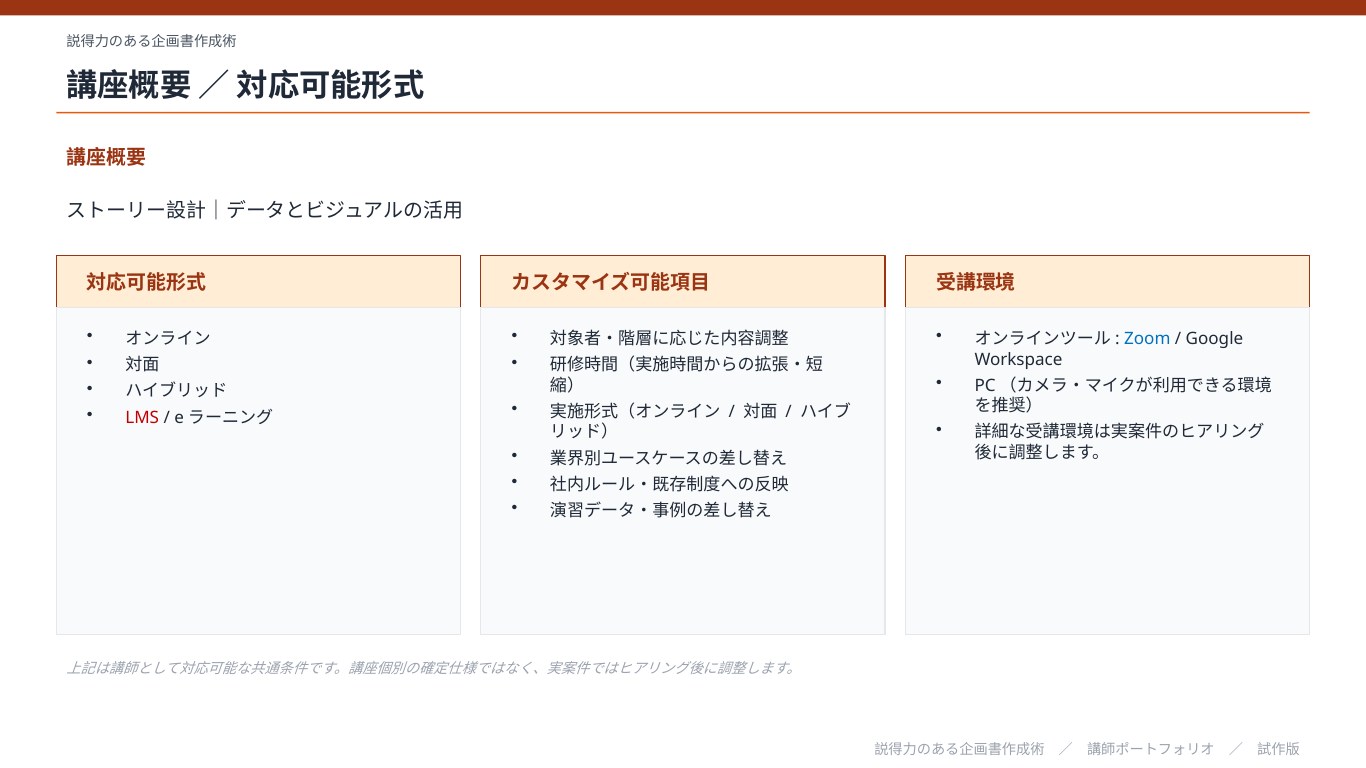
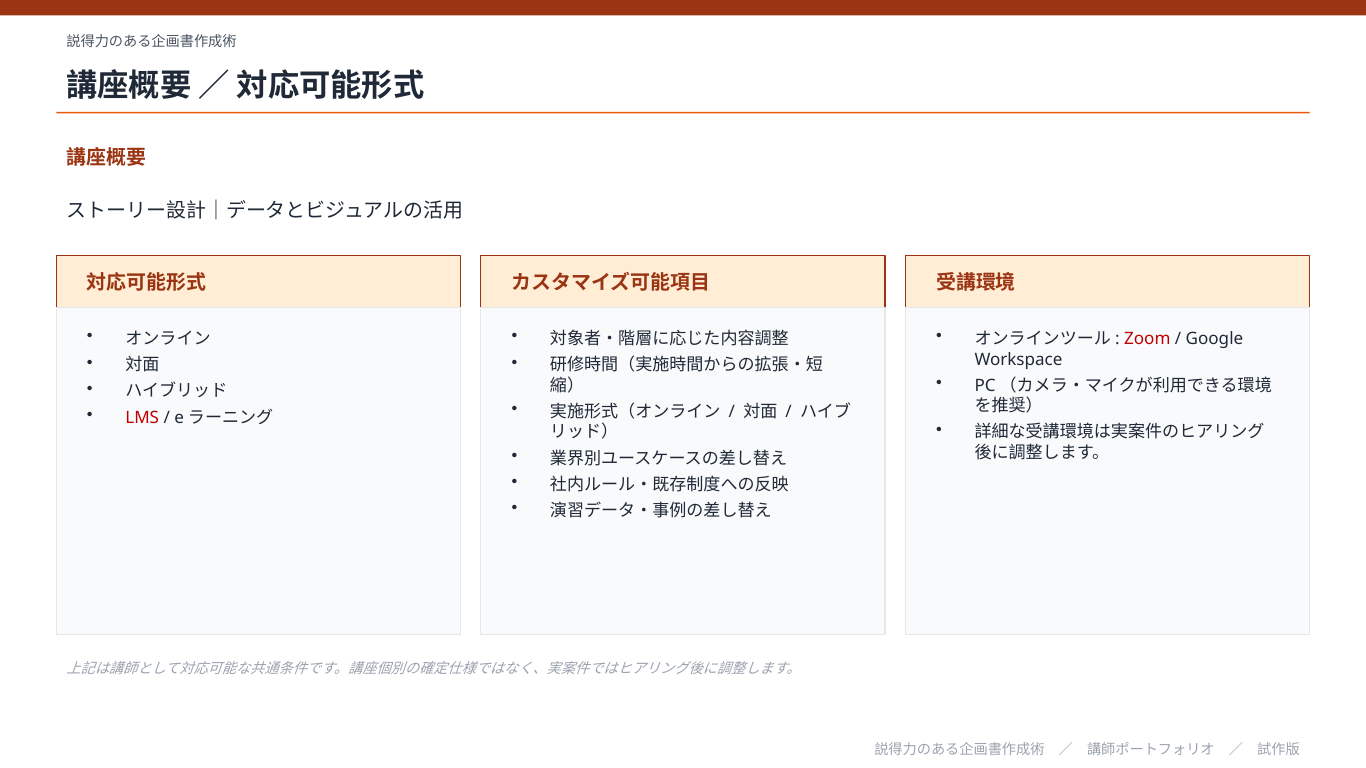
Zoom colour: blue -> red (1147, 339)
